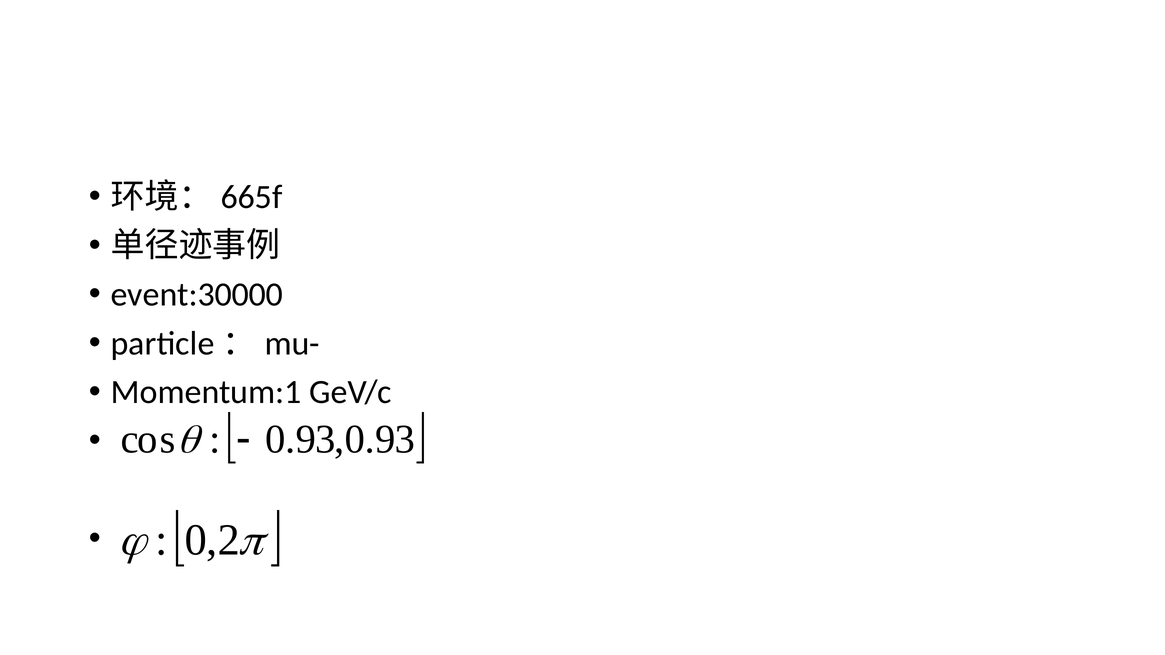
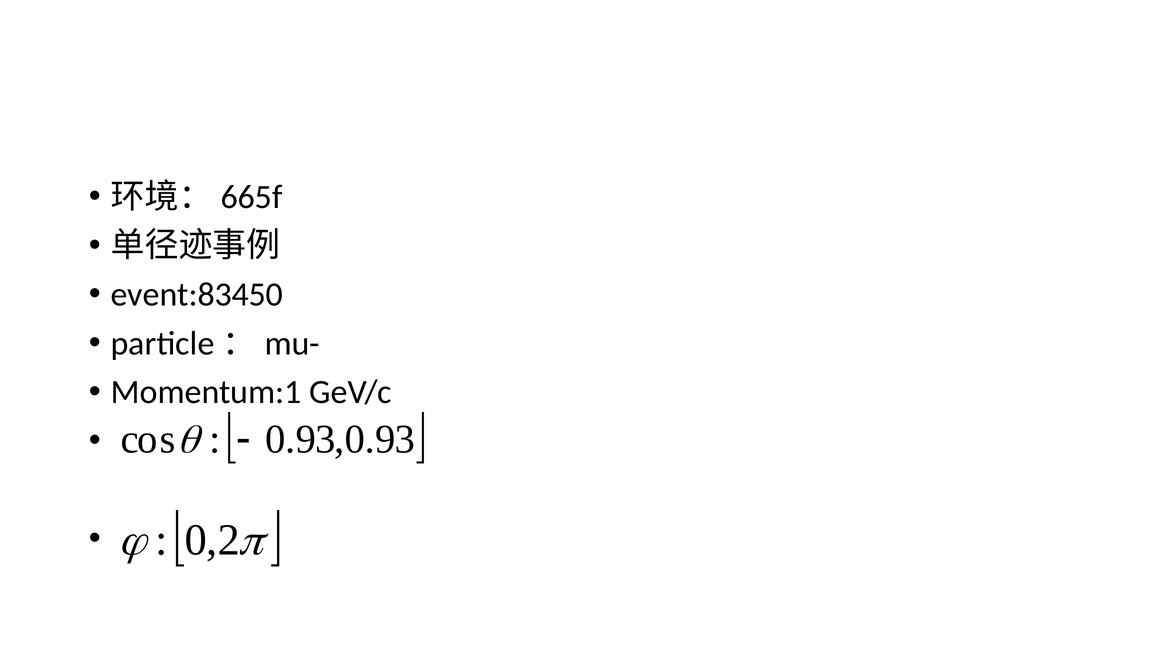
event:30000: event:30000 -> event:83450 (197, 295)
